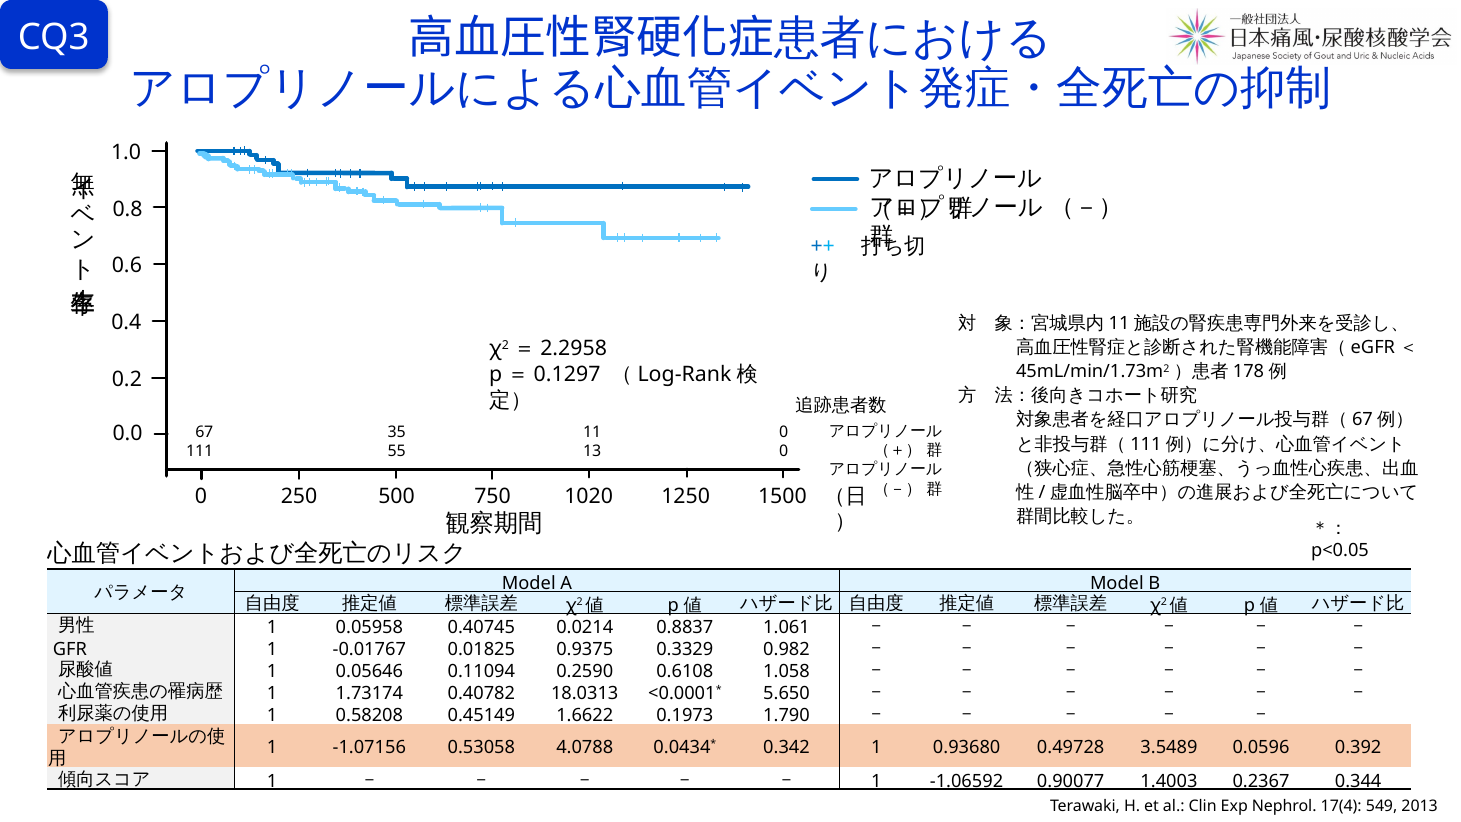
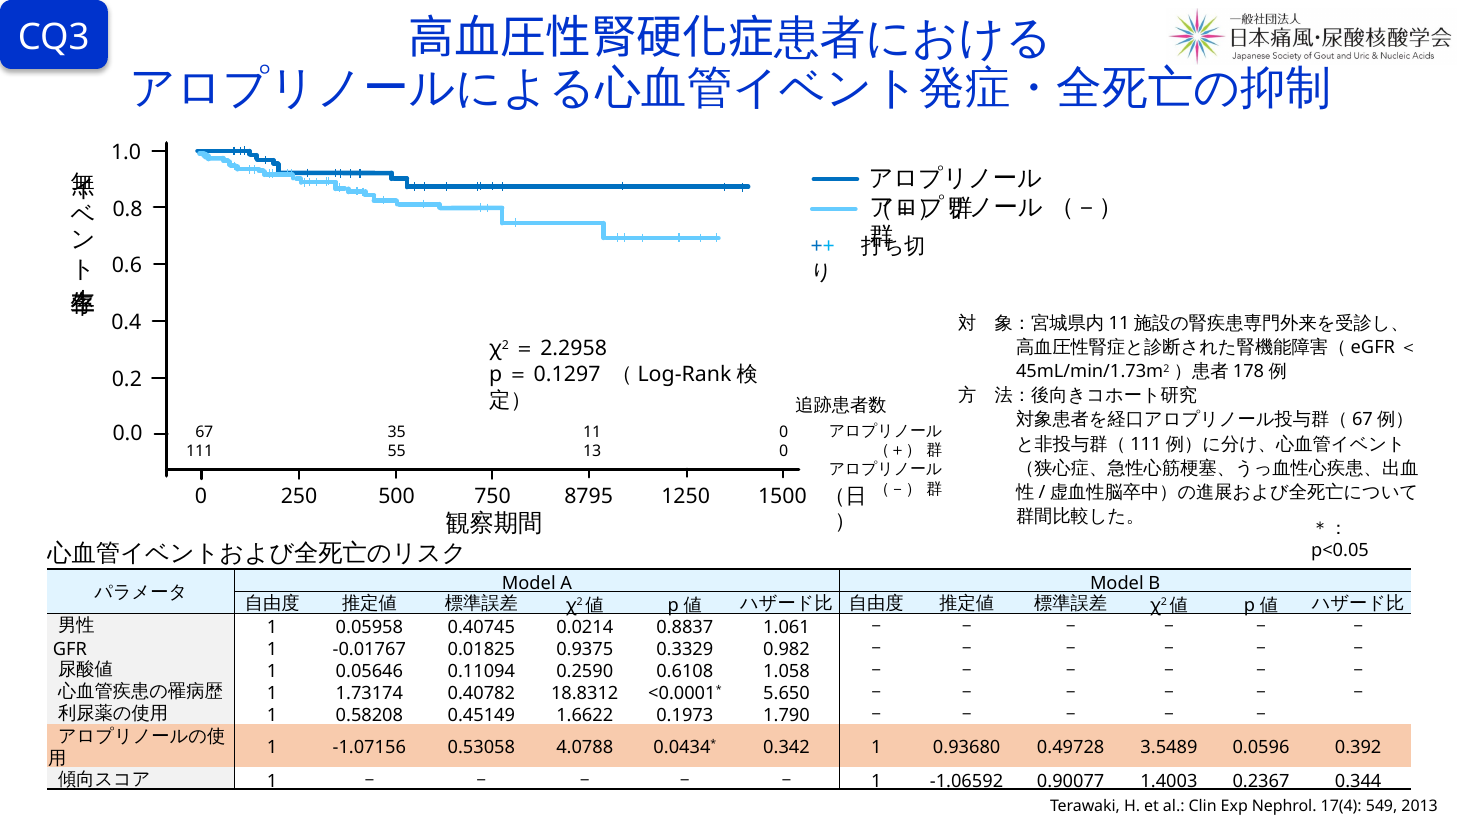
1020: 1020 -> 8795 (589, 496)
18.0313: 18.0313 -> 18.8312 (585, 693)
